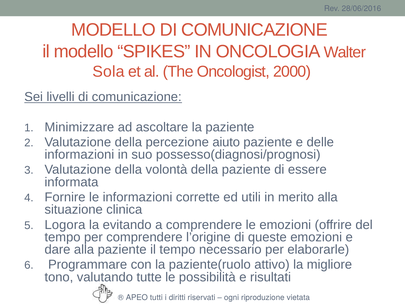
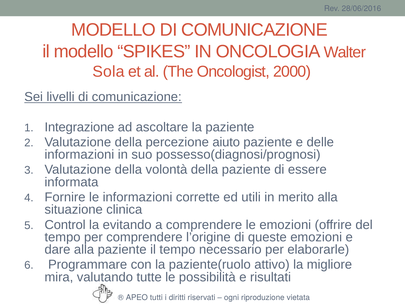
Minimizzare: Minimizzare -> Integrazione (79, 127)
Logora: Logora -> Control (65, 225)
tono: tono -> mira (59, 277)
